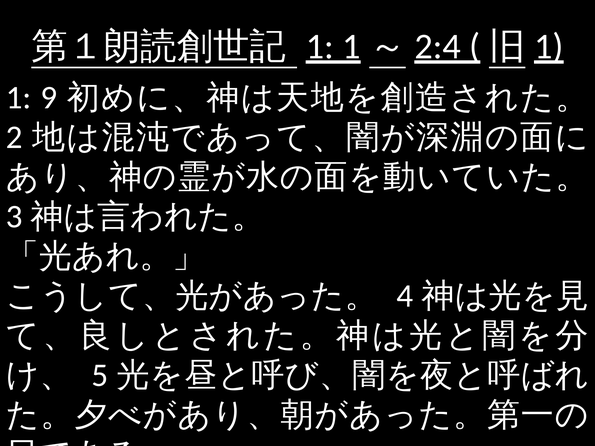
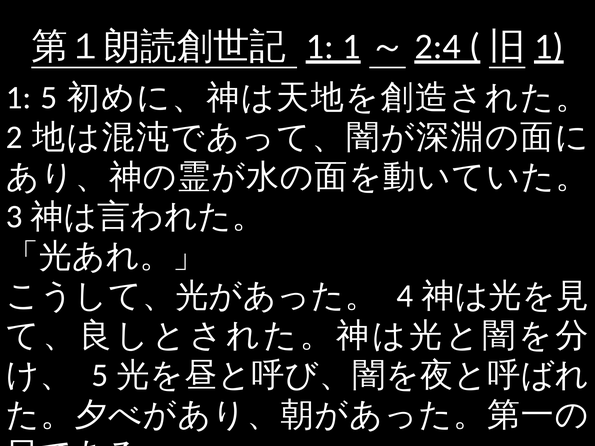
9: 9 -> 5 (49, 98)
